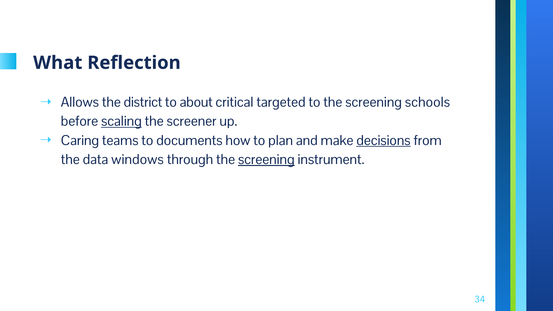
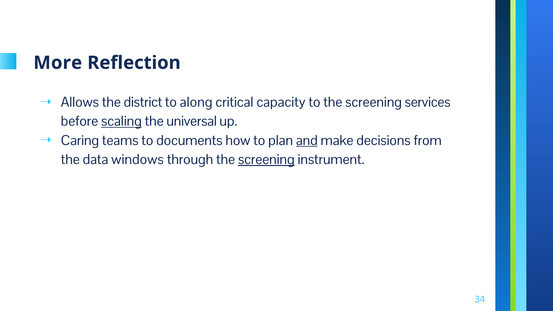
What: What -> More (58, 63)
about: about -> along (196, 102)
targeted: targeted -> capacity (281, 102)
schools: schools -> services (428, 102)
screener: screener -> universal (192, 121)
and underline: none -> present (307, 141)
decisions underline: present -> none (383, 141)
